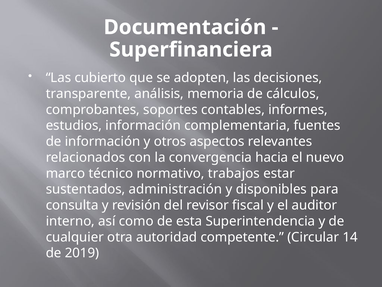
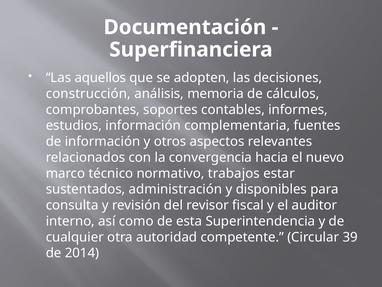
cubierto: cubierto -> aquellos (100, 78)
transparente: transparente -> construcción (88, 94)
14: 14 -> 39 (350, 237)
2019: 2019 -> 2014 (82, 253)
